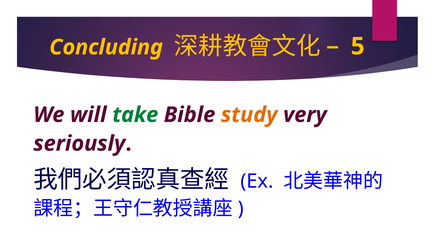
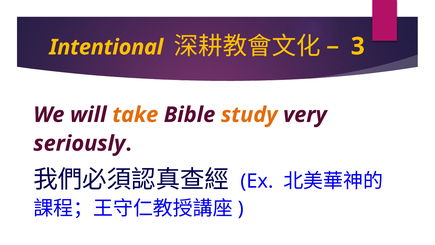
Concluding: Concluding -> Intentional (106, 47)
5: 5 -> 3 (358, 46)
take colour: green -> orange (135, 115)
